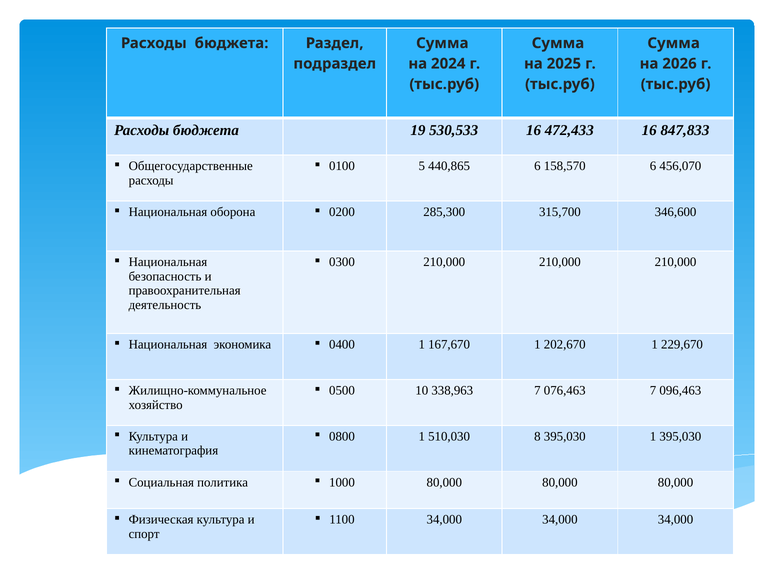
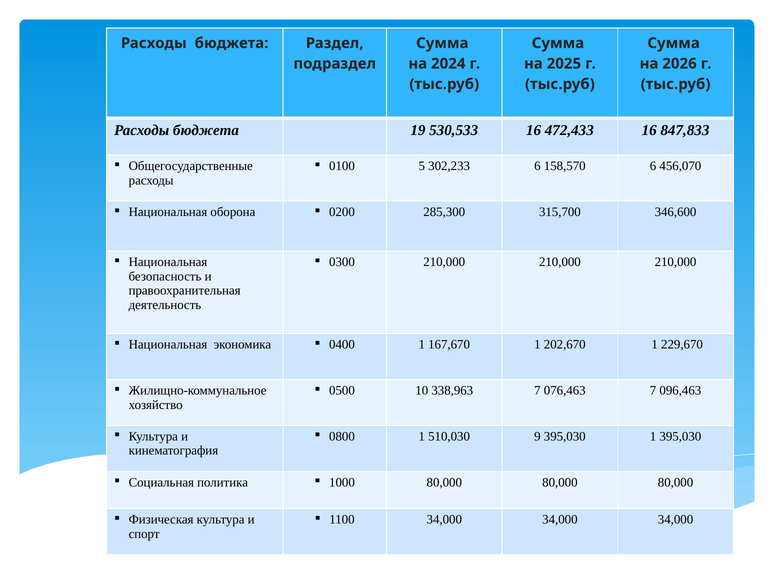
440,865: 440,865 -> 302,233 (449, 166)
8: 8 -> 9 (537, 436)
